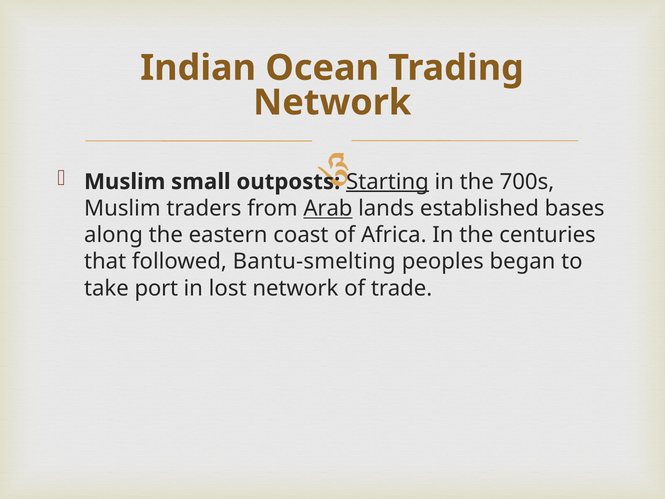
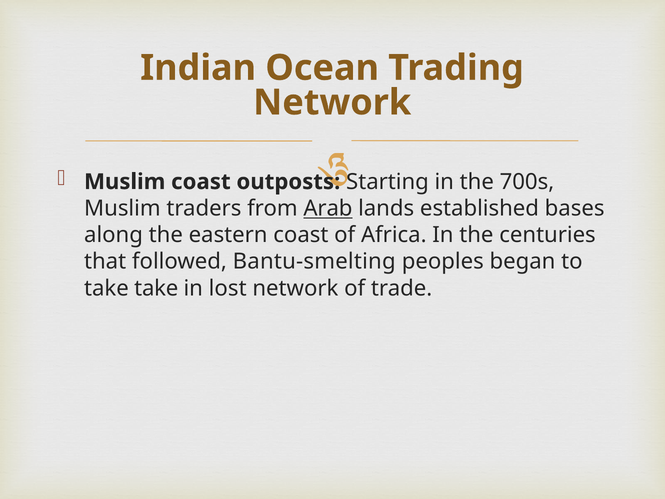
Muslim small: small -> coast (201, 182)
Starting underline: present -> none (387, 182)
take port: port -> take (156, 288)
